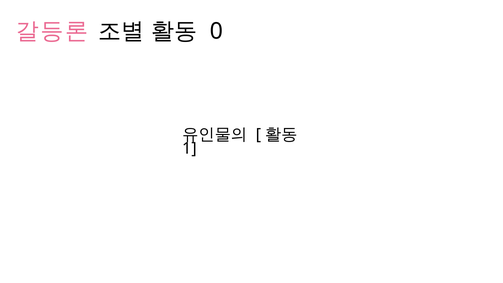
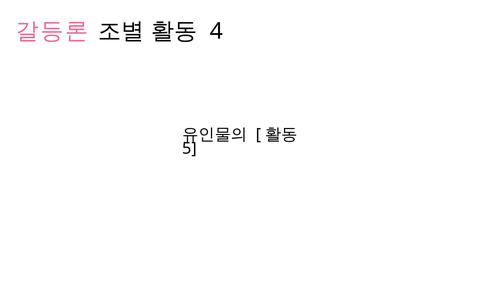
0: 0 -> 4 (216, 31)
1: 1 -> 5 (190, 149)
